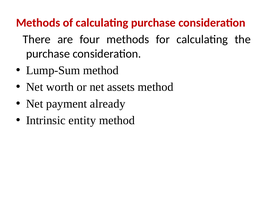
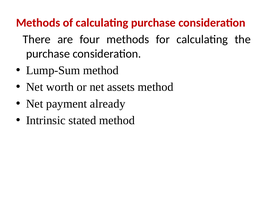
entity: entity -> stated (82, 120)
